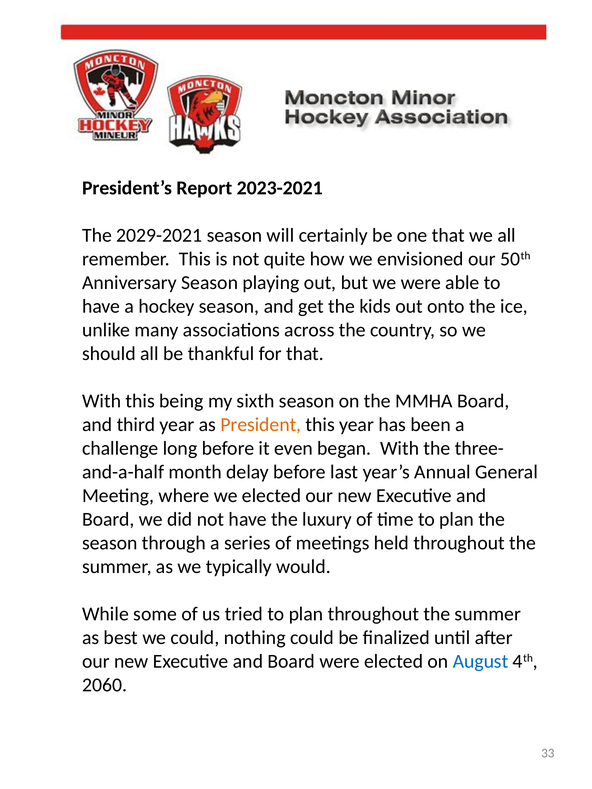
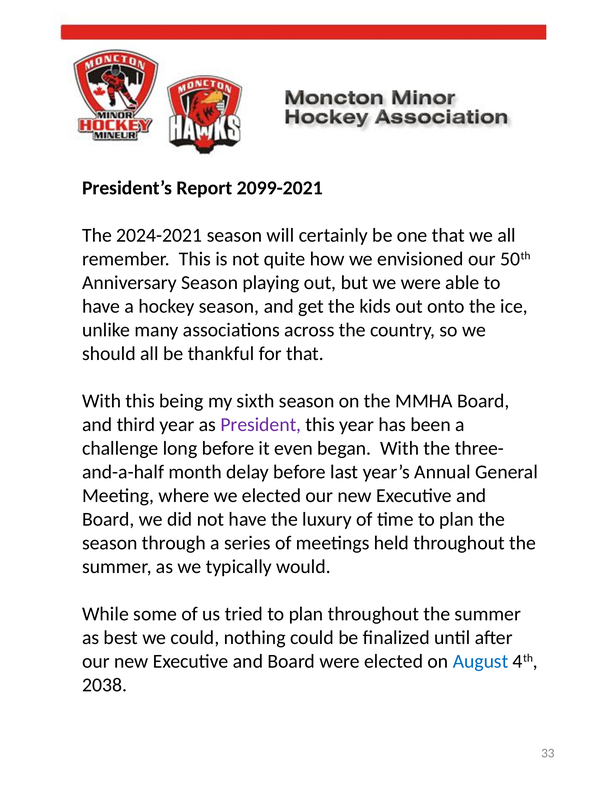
2023-2021: 2023-2021 -> 2099-2021 (280, 188)
2029-2021: 2029-2021 -> 2024-2021 (159, 235)
President colour: orange -> purple (261, 425)
2060: 2060 -> 2038 (105, 685)
